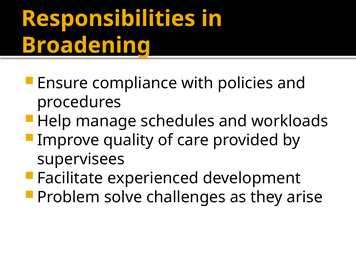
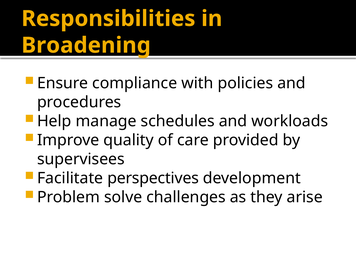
experienced: experienced -> perspectives (153, 178)
